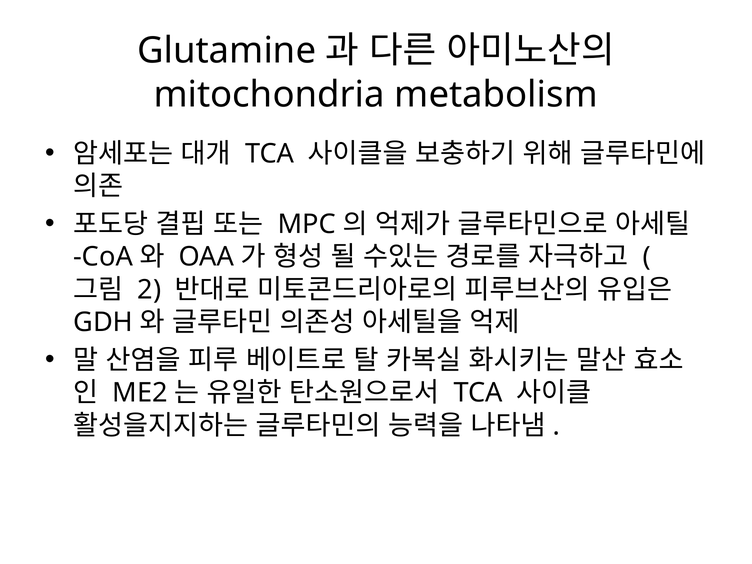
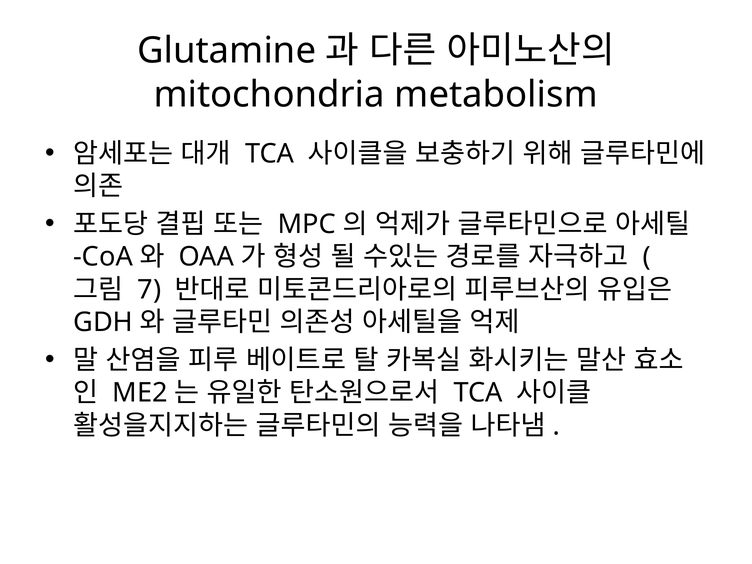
2: 2 -> 7 (149, 290)
